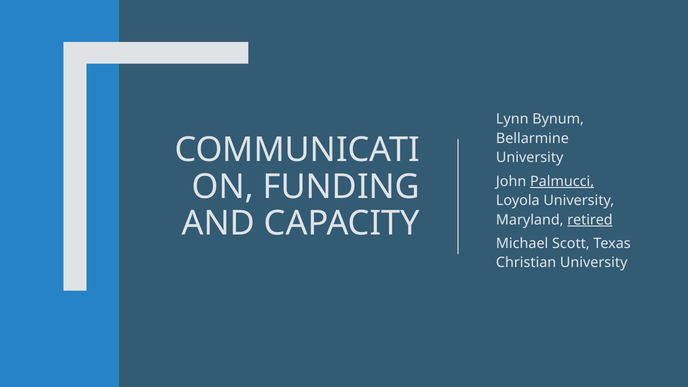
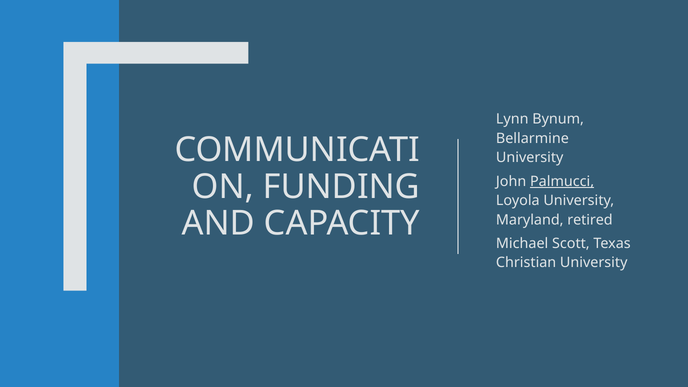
retired underline: present -> none (590, 220)
